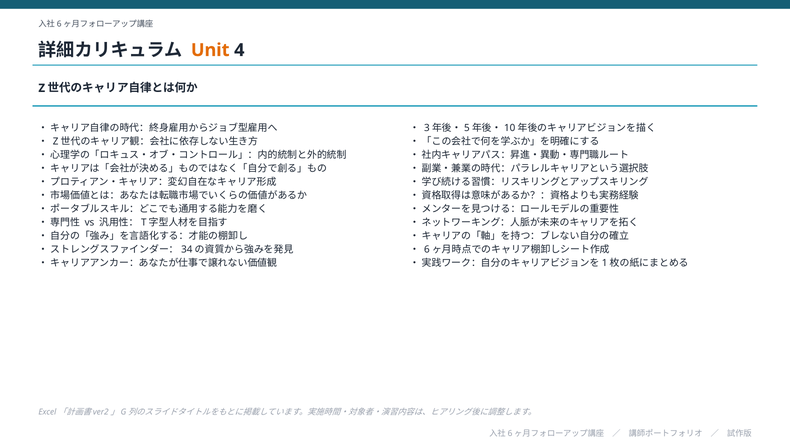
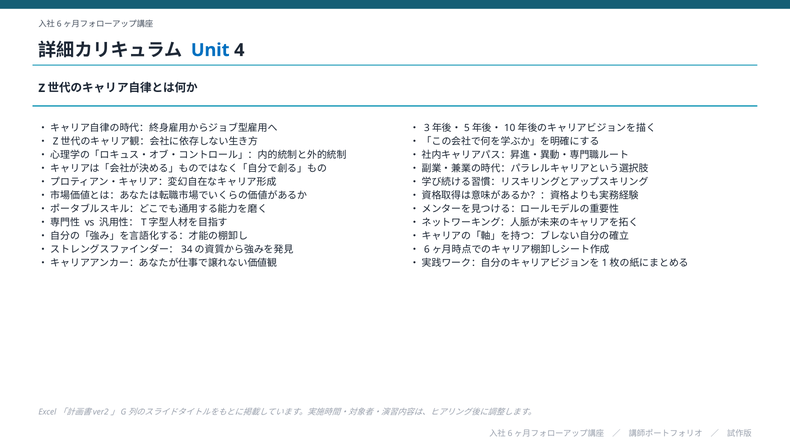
Unit colour: orange -> blue (210, 50)
